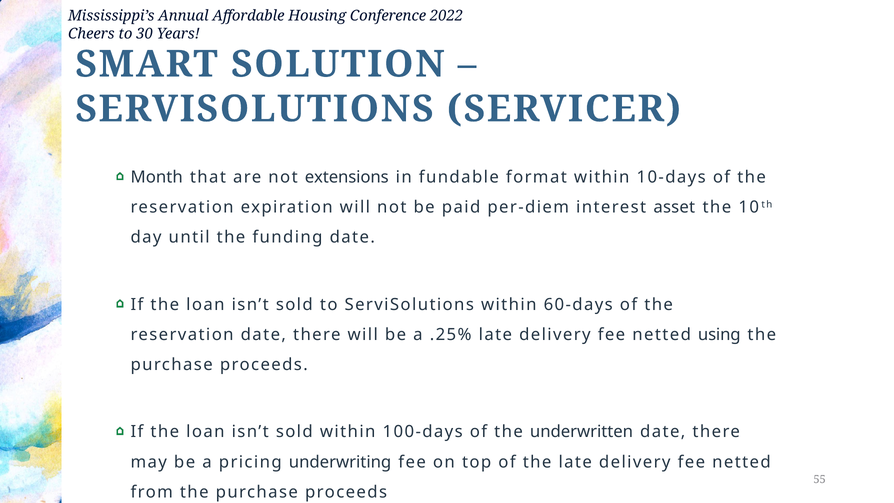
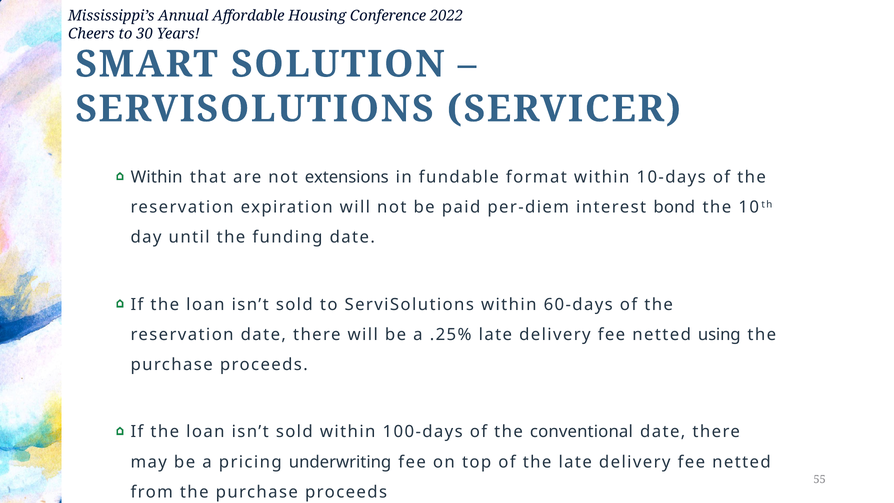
Month: Month -> Within (157, 177)
asset: asset -> bond (674, 207)
underwritten: underwritten -> conventional (581, 432)
